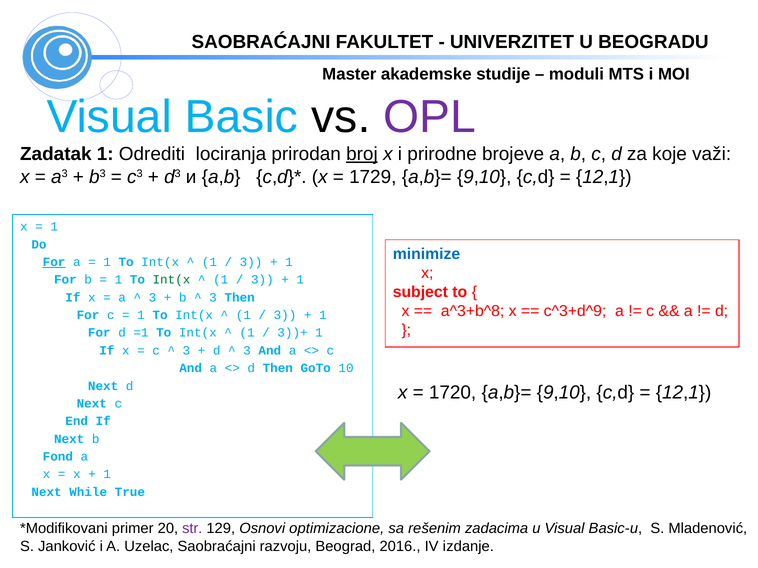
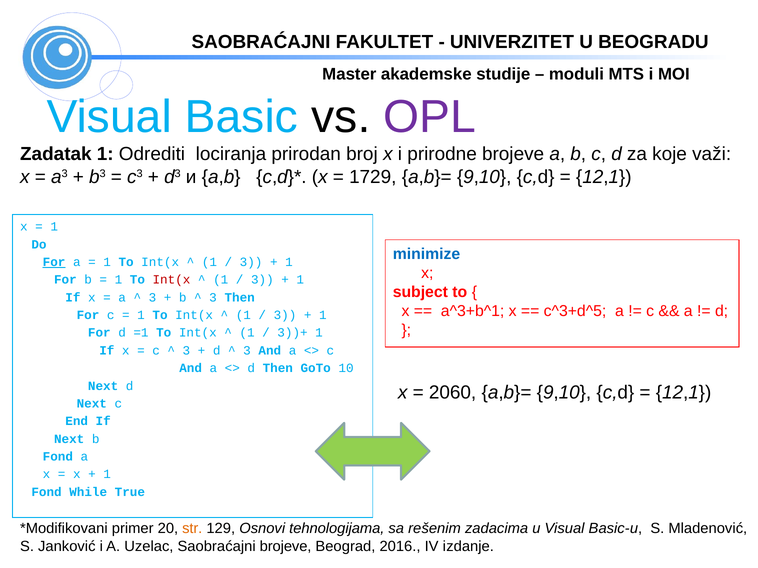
broj underline: present -> none (362, 154)
Int(x colour: green -> red (171, 280)
a^3+b^8: a^3+b^8 -> a^3+b^1 (473, 311)
c^3+d^9: c^3+d^9 -> c^3+d^5 (575, 311)
1720: 1720 -> 2060 (453, 393)
Next: Next -> Fond (47, 492)
str colour: purple -> orange (192, 529)
optimizacione: optimizacione -> tehnologijama (337, 529)
Saobraćajni razvoju: razvoju -> brojeve (286, 547)
